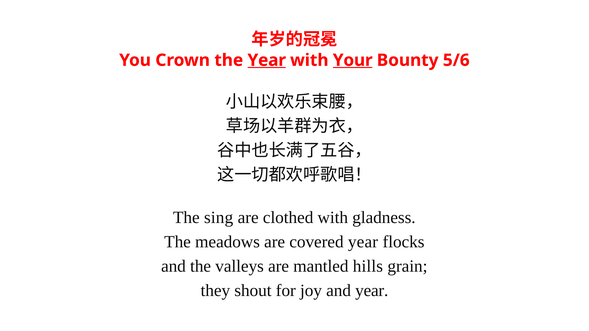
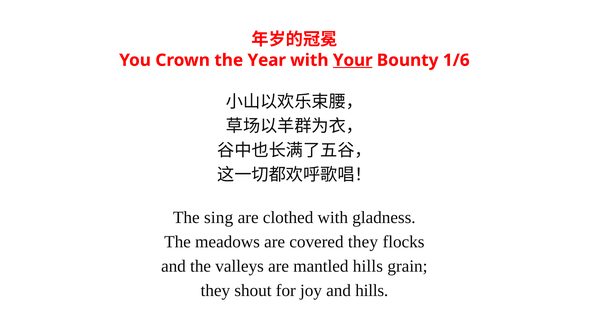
Year underline: present -> none (267, 60)
5/6: 5/6 -> 1/6 (456, 60)
covered year: year -> they (363, 242)
and year: year -> hills (372, 291)
